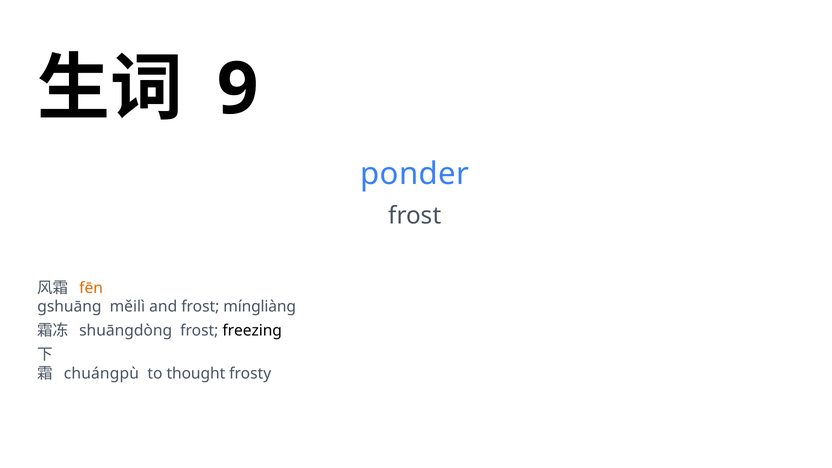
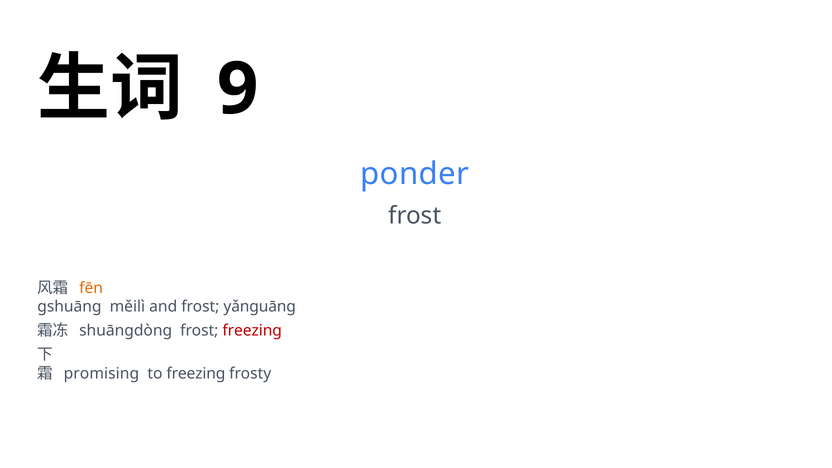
míngliàng: míngliàng -> yǎnguāng (260, 307)
freezing colour: black -> red (252, 331)
chuángpù: chuángpù -> promising (101, 373)
to thought: thought -> freezing (196, 373)
